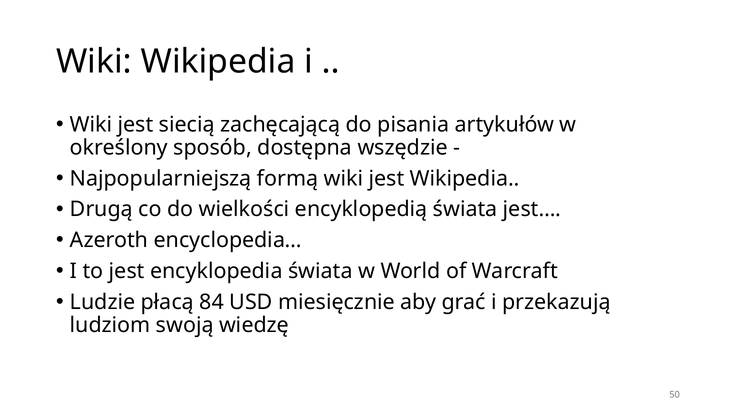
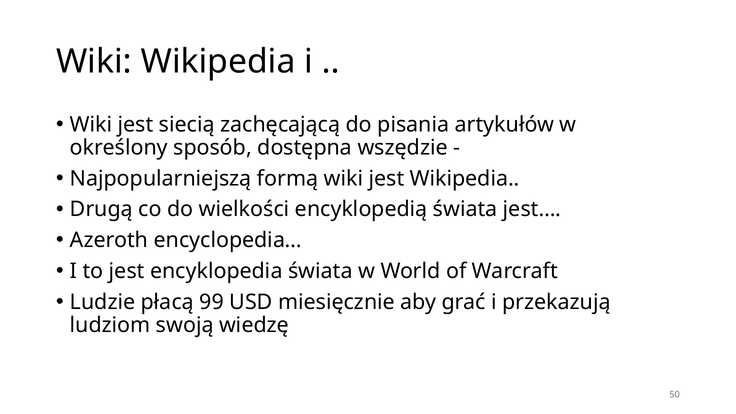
84: 84 -> 99 (212, 302)
